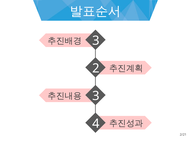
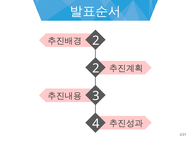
3: 3 -> 2 (96, 41)
